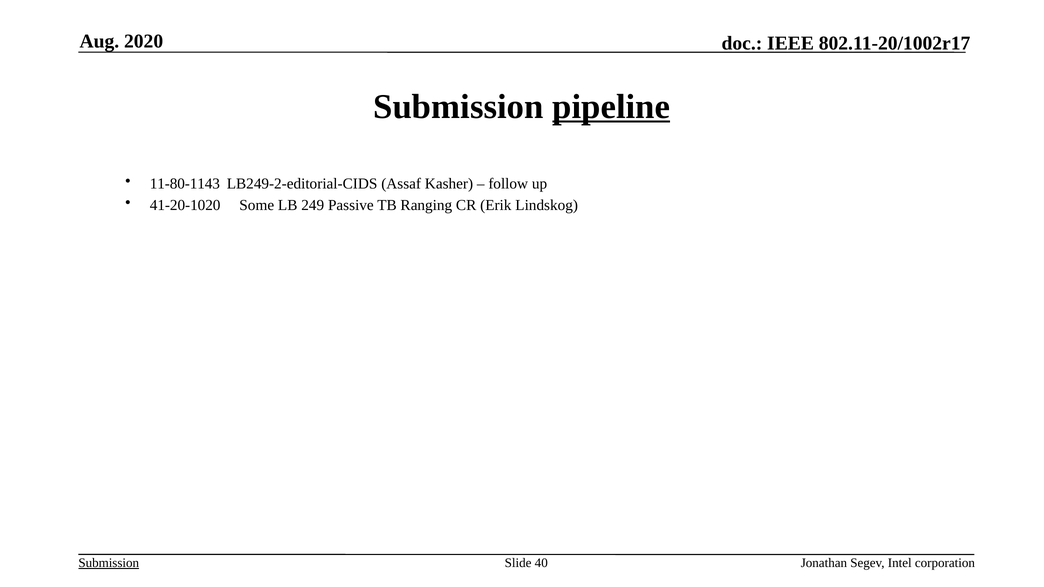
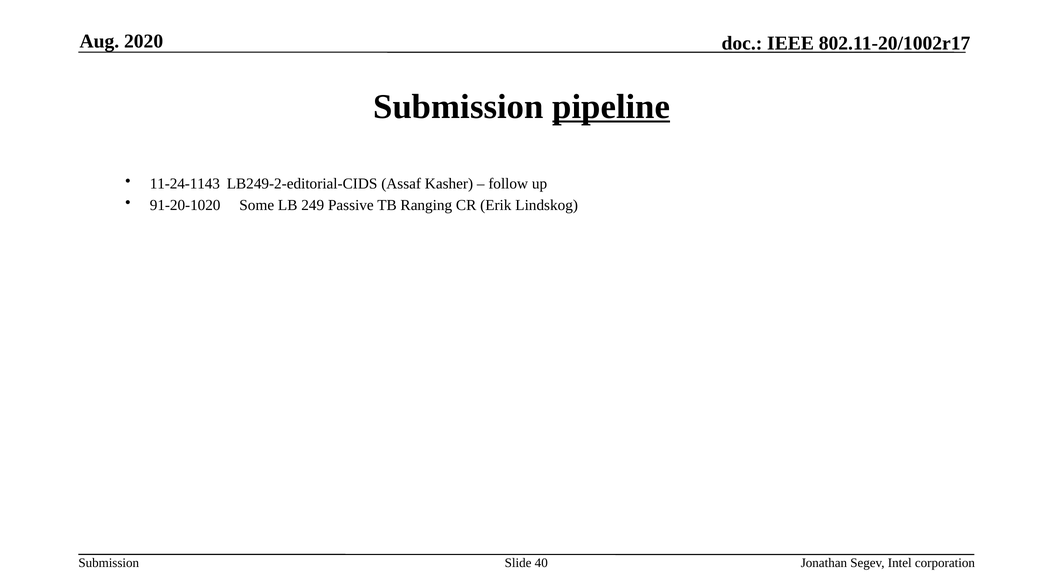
11-80-1143: 11-80-1143 -> 11-24-1143 (185, 184)
41-20-1020: 41-20-1020 -> 91-20-1020 (185, 205)
Submission underline: present -> none (109, 563)
